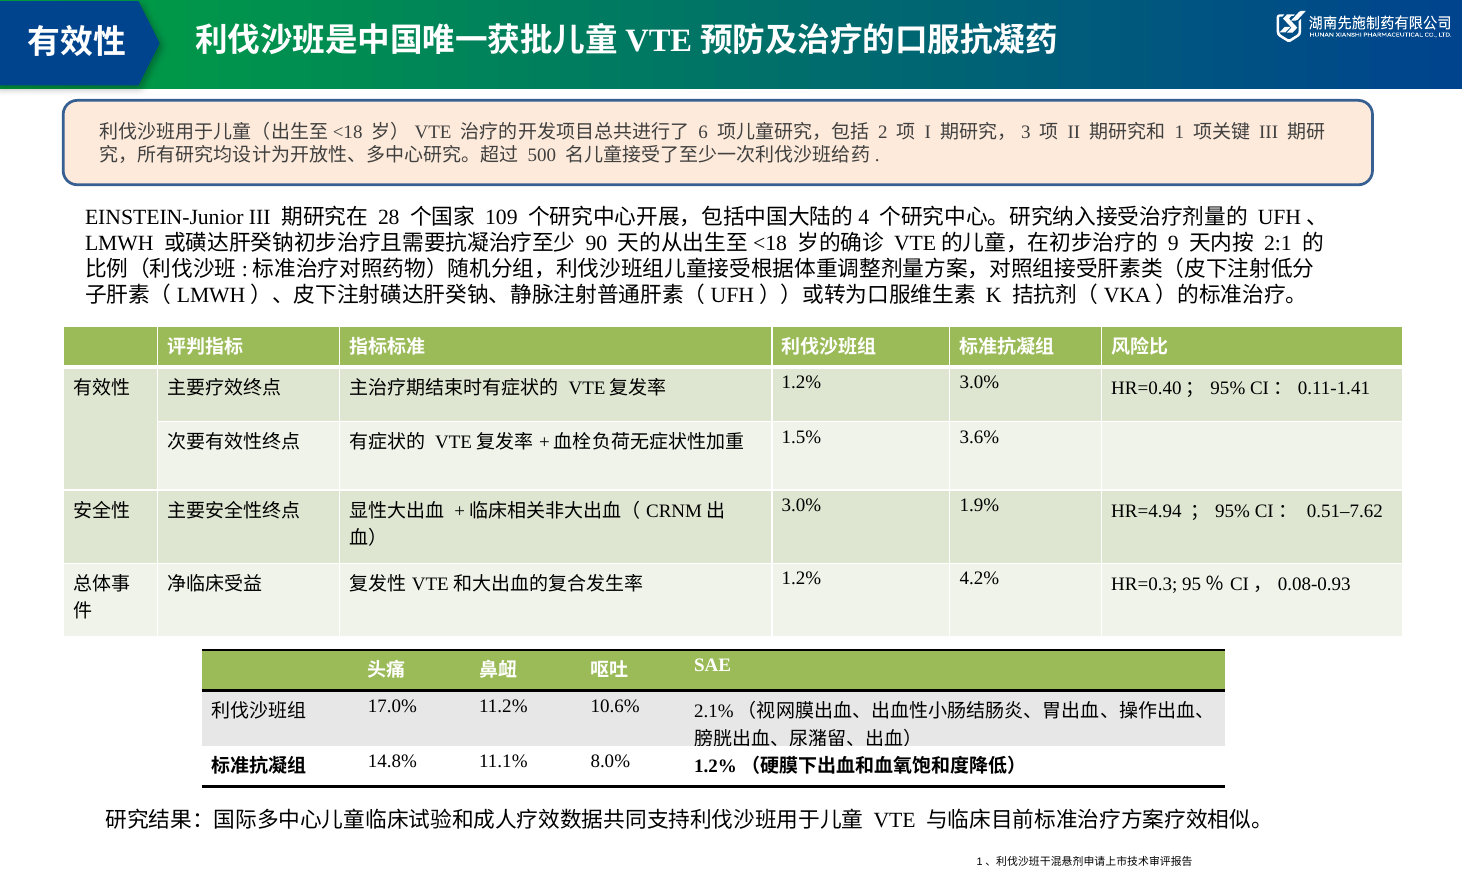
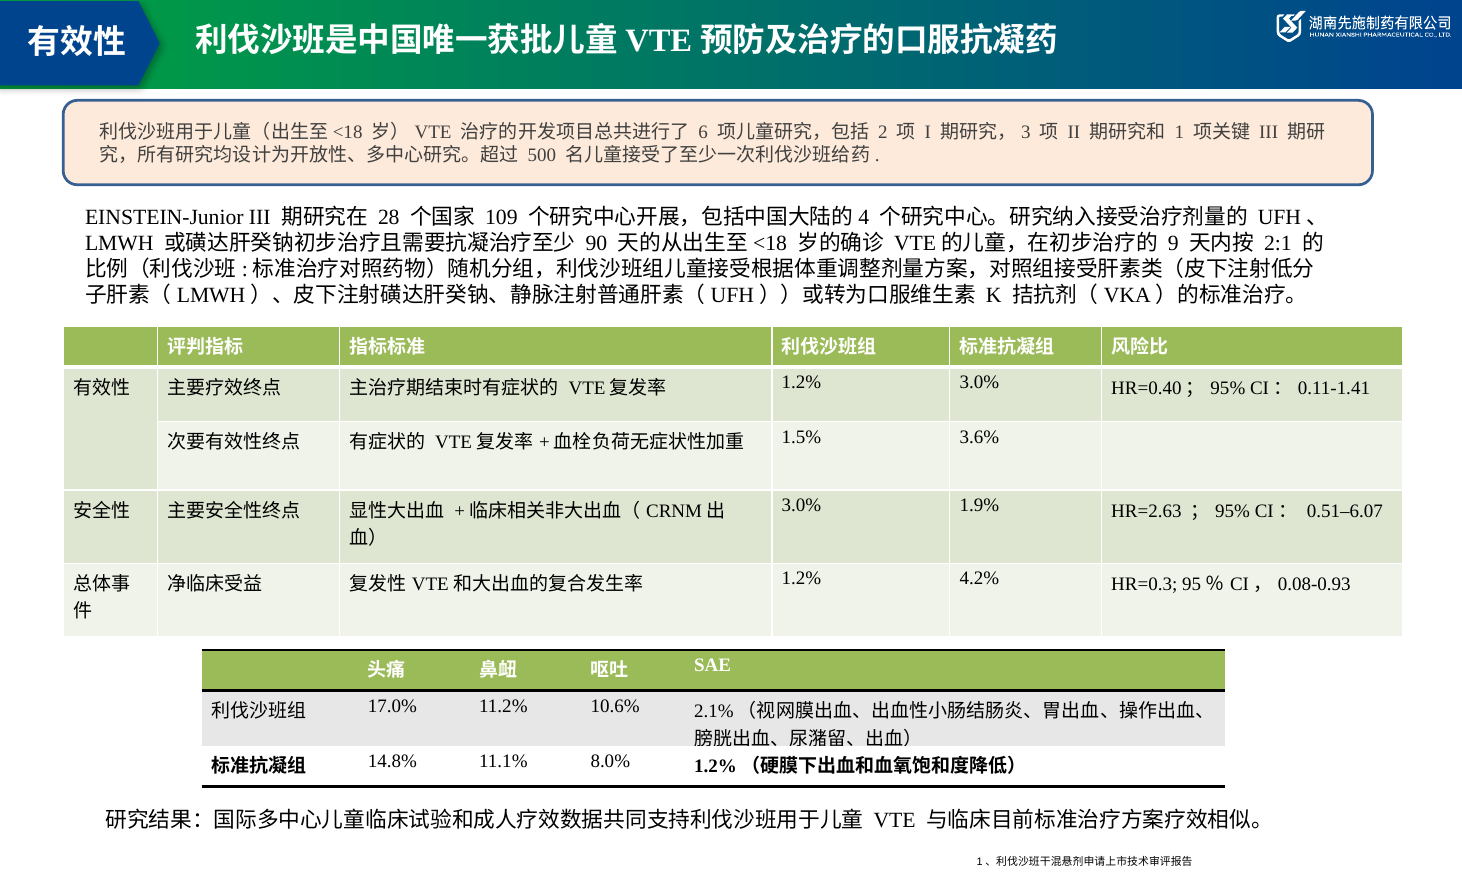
HR=4.94: HR=4.94 -> HR=2.63 (1146, 511)
0.51–7.62: 0.51–7.62 -> 0.51–6.07 (1345, 511)
